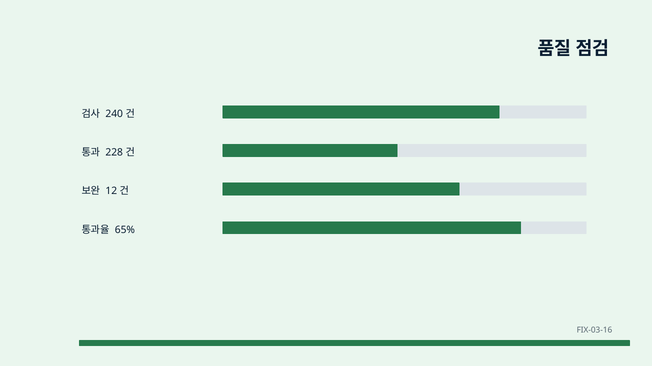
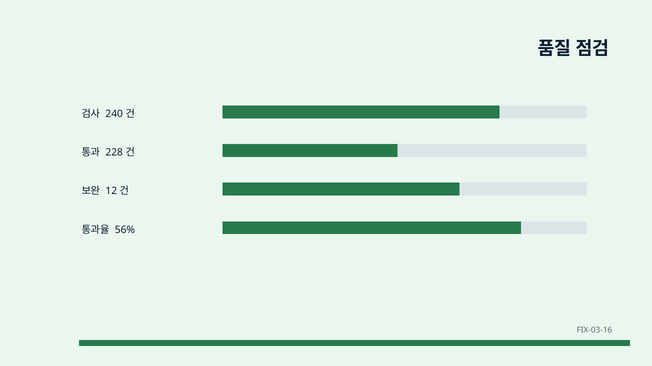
65%: 65% -> 56% (125, 230)
